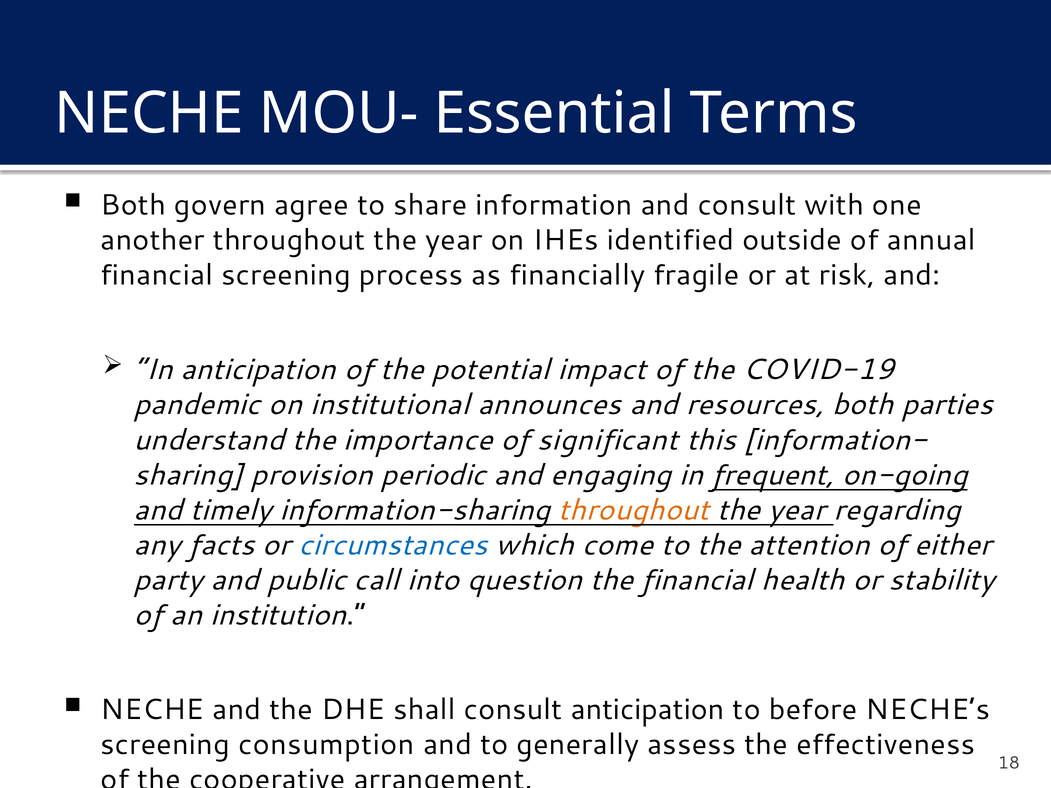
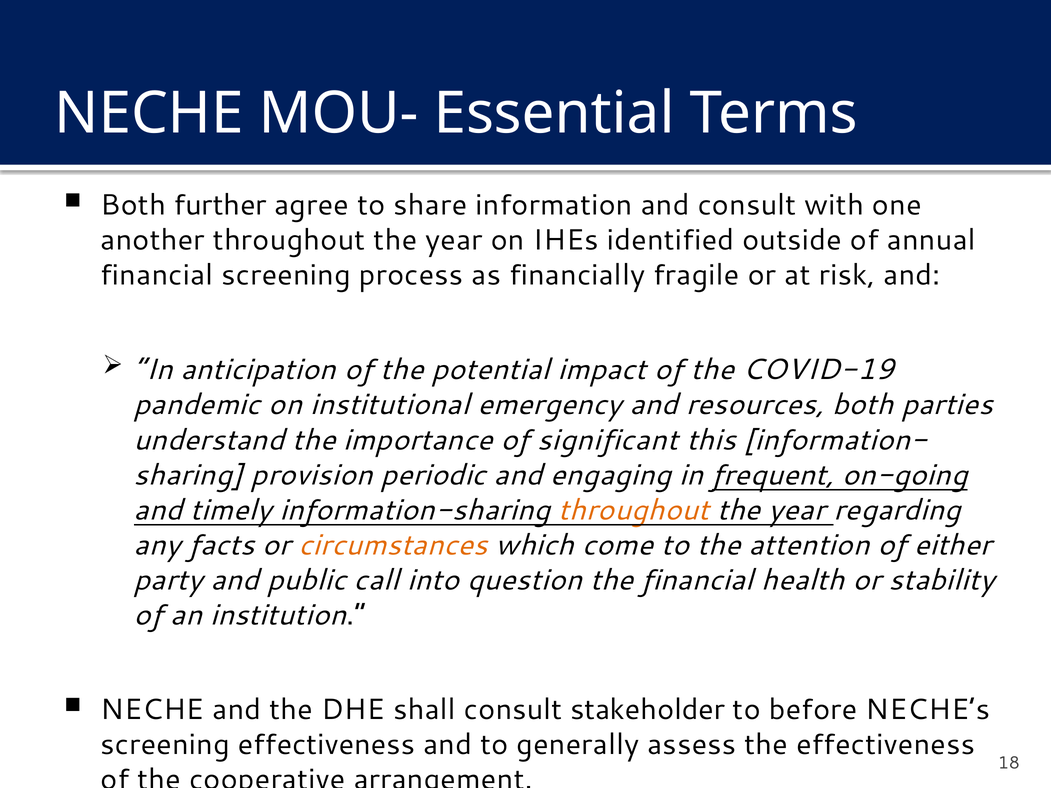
govern: govern -> further (220, 205)
announces: announces -> emergency (550, 405)
circumstances colour: blue -> orange (393, 545)
consult anticipation: anticipation -> stakeholder (648, 710)
screening consumption: consumption -> effectiveness (327, 745)
